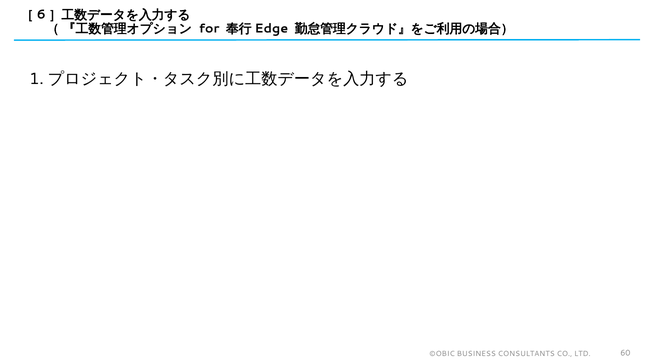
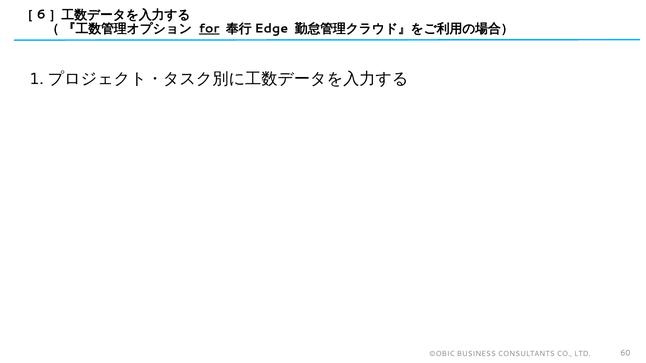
for underline: none -> present (209, 29)
